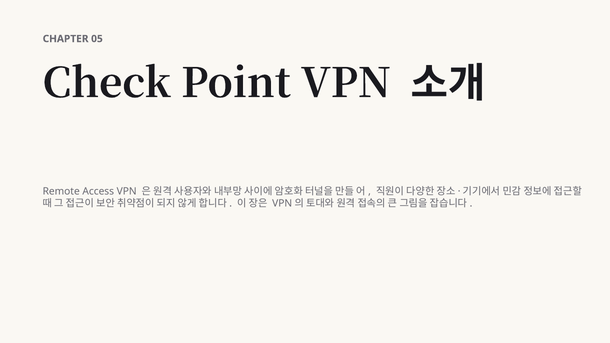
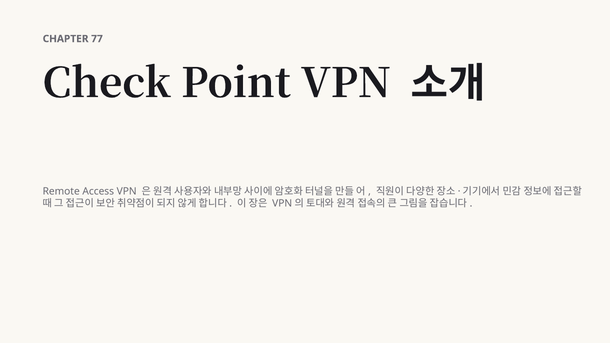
05: 05 -> 77 (97, 39)
